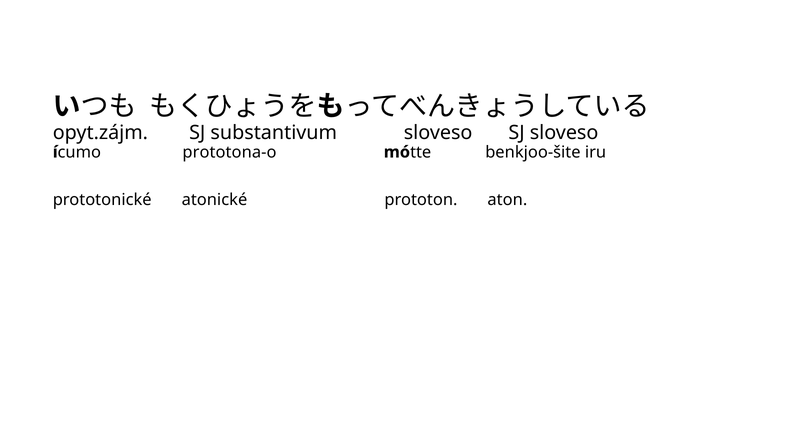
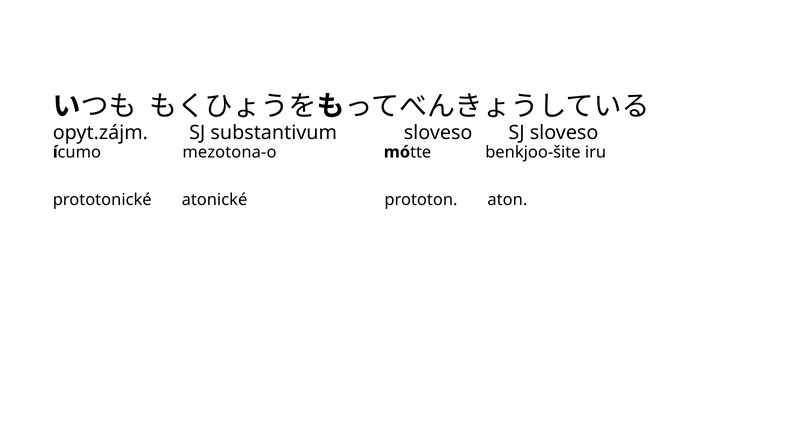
prototona-o: prototona-o -> mezotona-o (229, 152)
